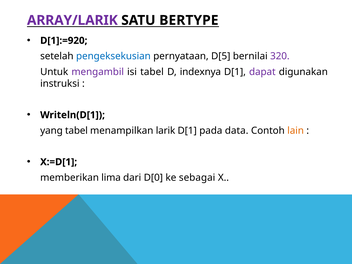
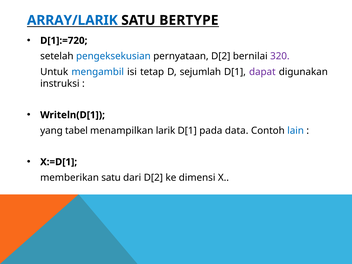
ARRAY/LARIK colour: purple -> blue (72, 20)
D[1]:=920: D[1]:=920 -> D[1]:=720 (64, 41)
pernyataan D[5: D[5 -> D[2 (221, 56)
mengambil colour: purple -> blue (98, 72)
isi tabel: tabel -> tetap (152, 72)
indexnya: indexnya -> sejumlah (200, 72)
lain colour: orange -> blue (296, 131)
memberikan lima: lima -> satu (111, 178)
dari D[0: D[0 -> D[2 (153, 178)
sebagai: sebagai -> dimensi (197, 178)
